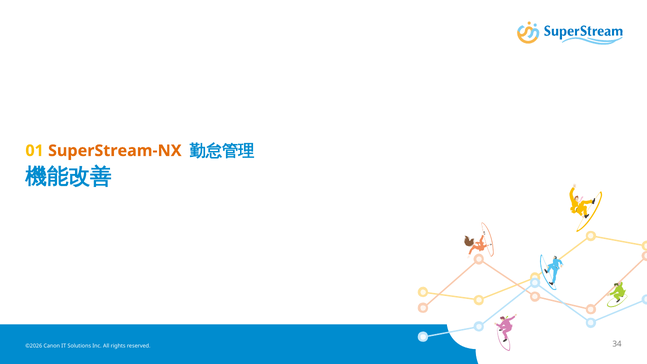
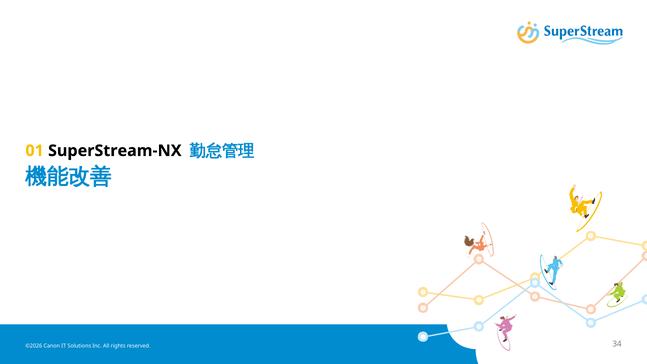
SuperStream-NX colour: orange -> black (115, 151)
